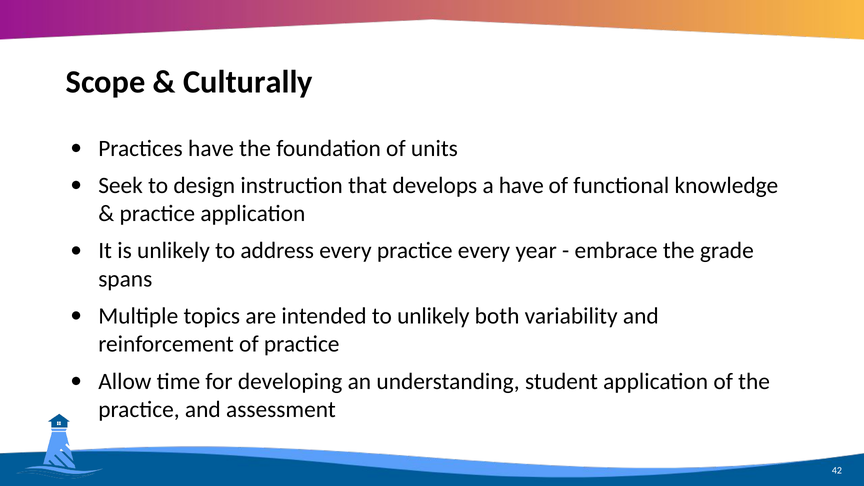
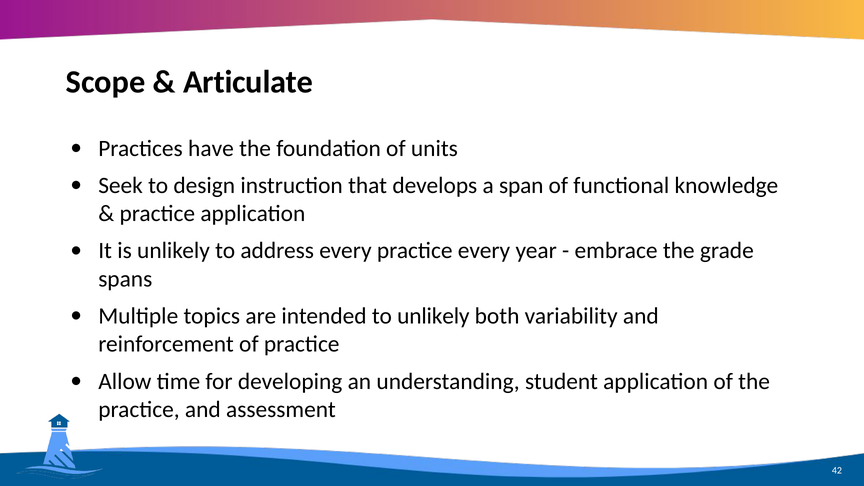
Culturally: Culturally -> Articulate (248, 82)
a have: have -> span (521, 185)
